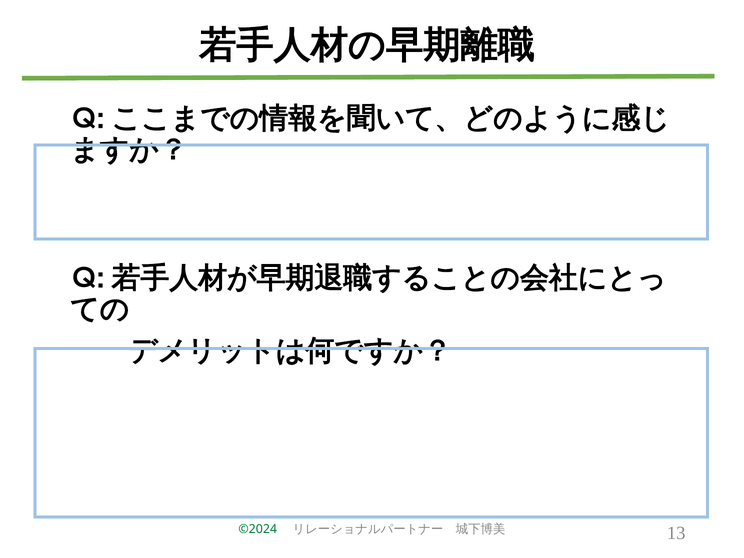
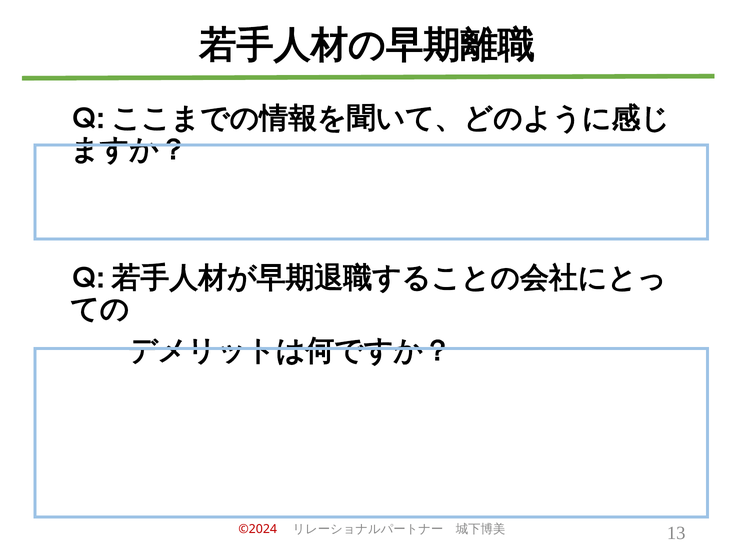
©2024 colour: green -> red (258, 529)
